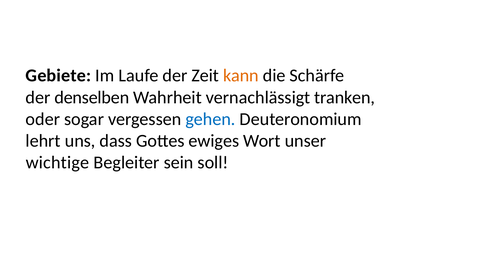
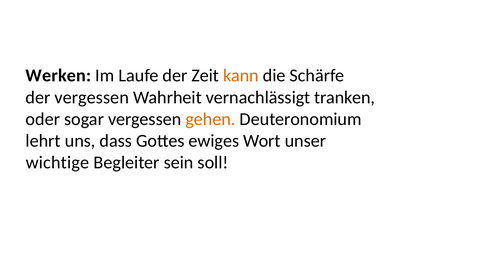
Gebiete: Gebiete -> Werken (58, 76)
der denselben: denselben -> vergessen (92, 97)
gehen colour: blue -> orange (211, 119)
